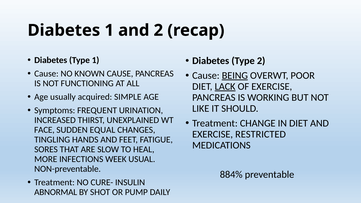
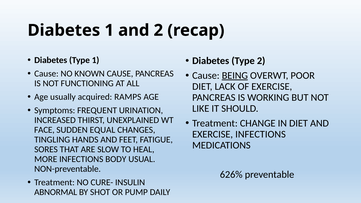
LACK underline: present -> none (225, 87)
SIMPLE: SIMPLE -> RAMPS (128, 97)
EXERCISE RESTRICTED: RESTRICTED -> INFECTIONS (261, 134)
WEEK: WEEK -> BODY (116, 159)
884%: 884% -> 626% (231, 175)
